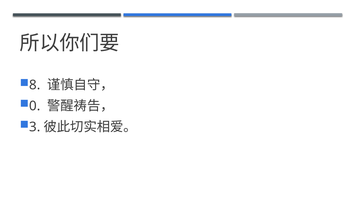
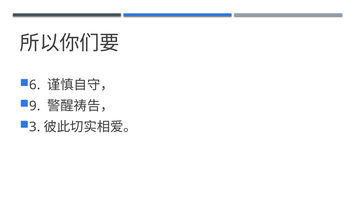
8: 8 -> 6 (35, 85)
0: 0 -> 9 (35, 106)
